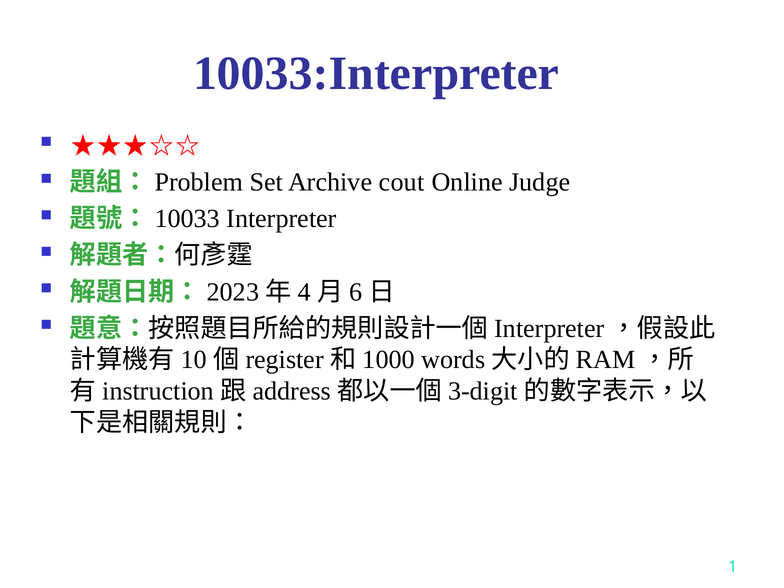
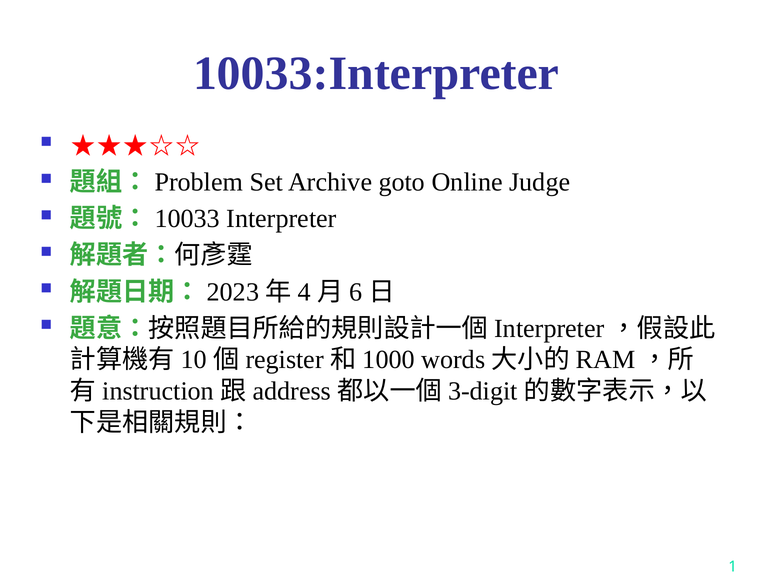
cout: cout -> goto (402, 182)
